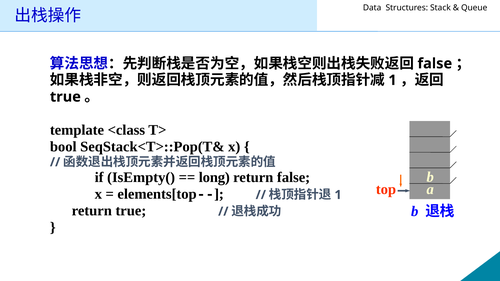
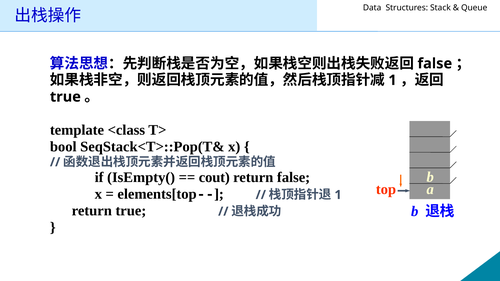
long: long -> cout (214, 178)
